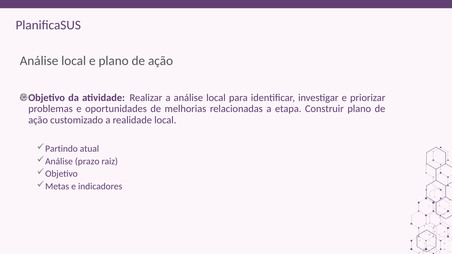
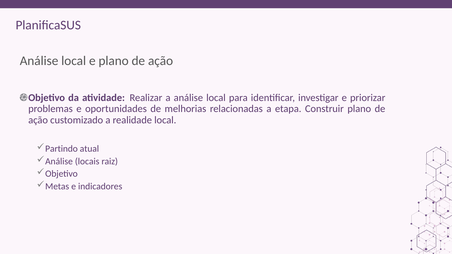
prazo: prazo -> locais (87, 162)
